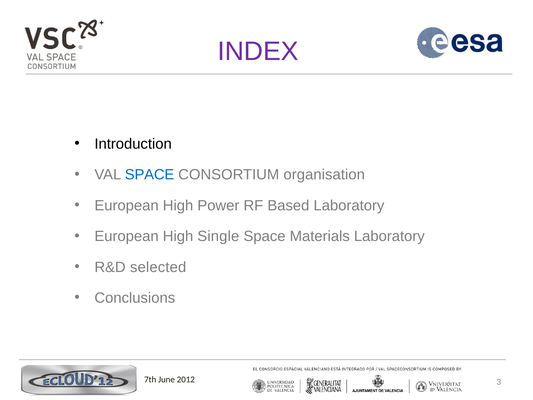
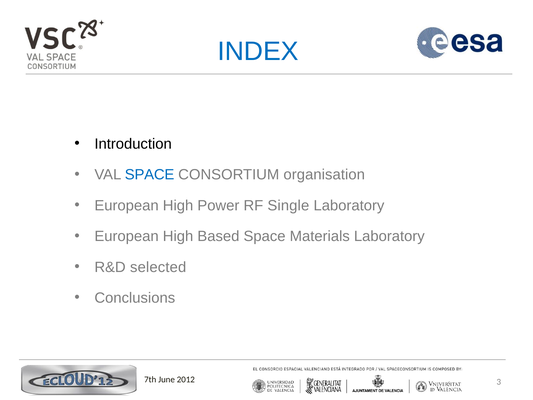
INDEX colour: purple -> blue (258, 51)
Based: Based -> Single (288, 205)
Single: Single -> Based (218, 236)
